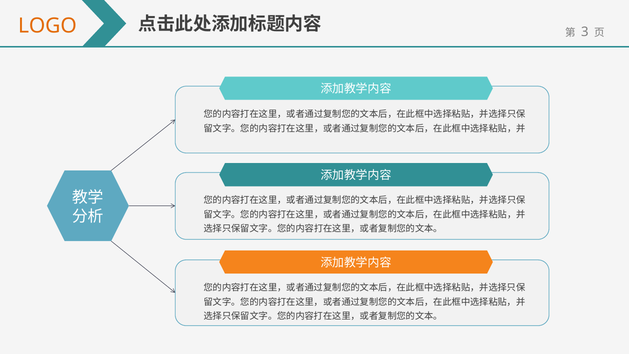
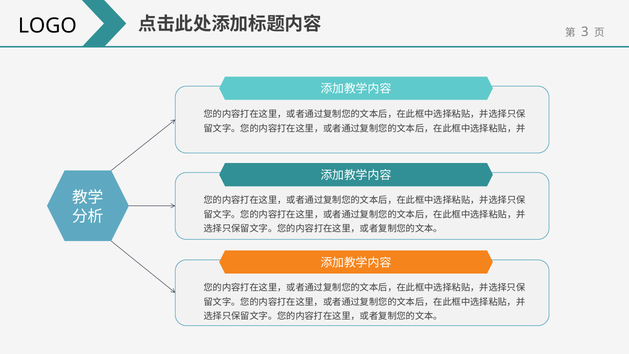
LOGO colour: orange -> black (47, 26)
